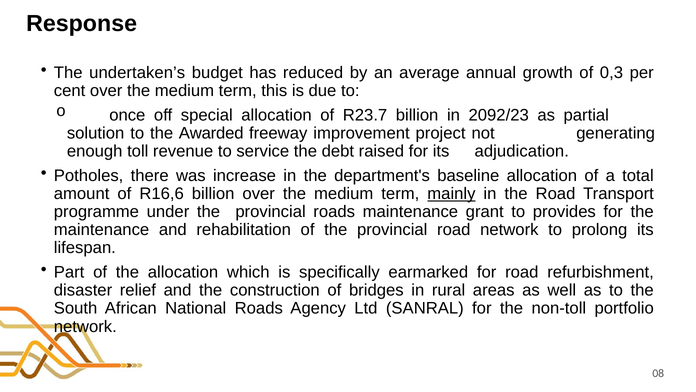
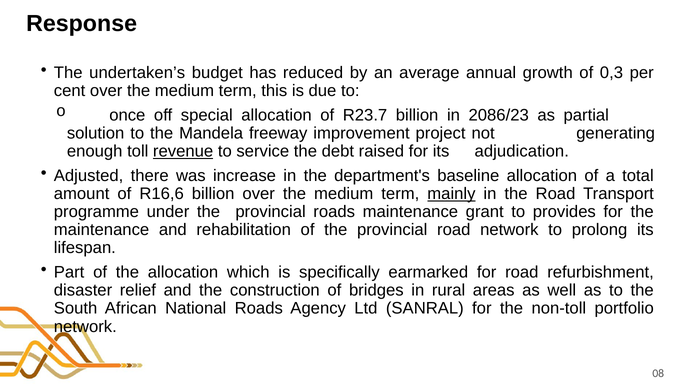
2092/23: 2092/23 -> 2086/23 (499, 115)
Awarded: Awarded -> Mandela (211, 133)
revenue underline: none -> present (183, 151)
Potholes: Potholes -> Adjusted (89, 176)
